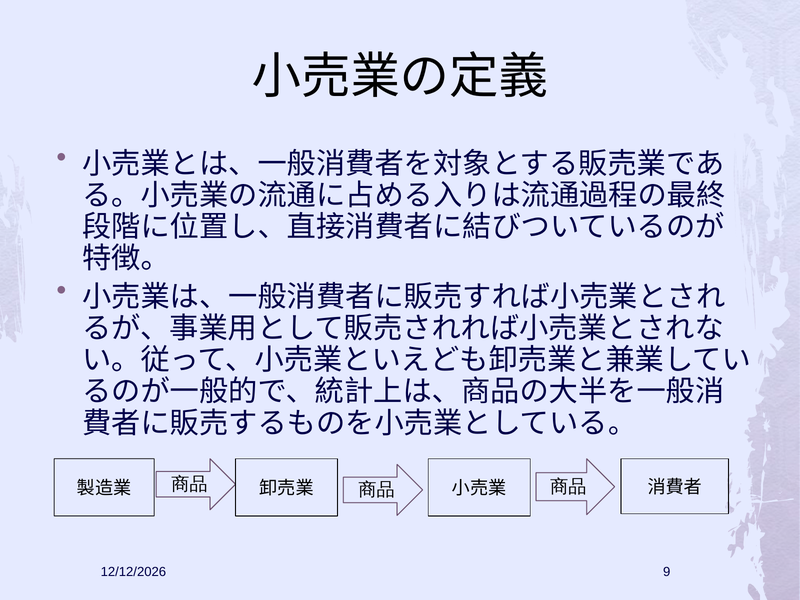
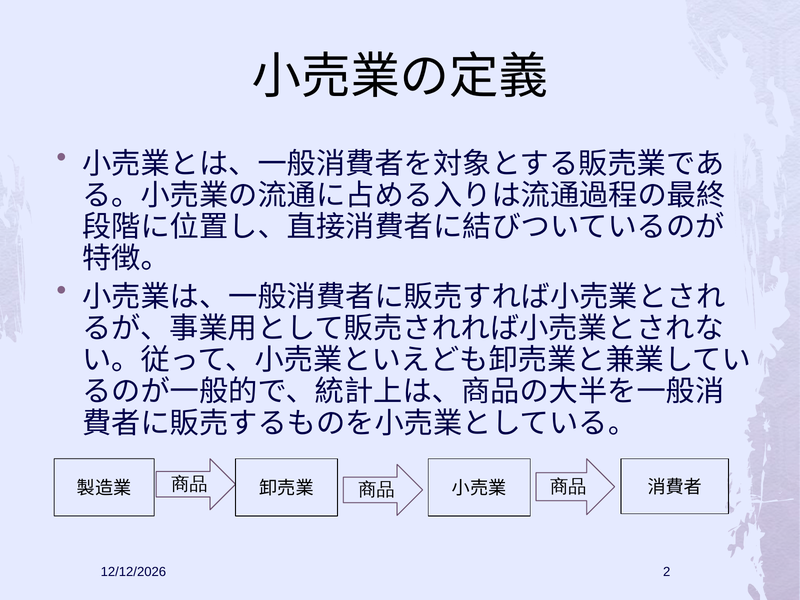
9: 9 -> 2 (667, 572)
